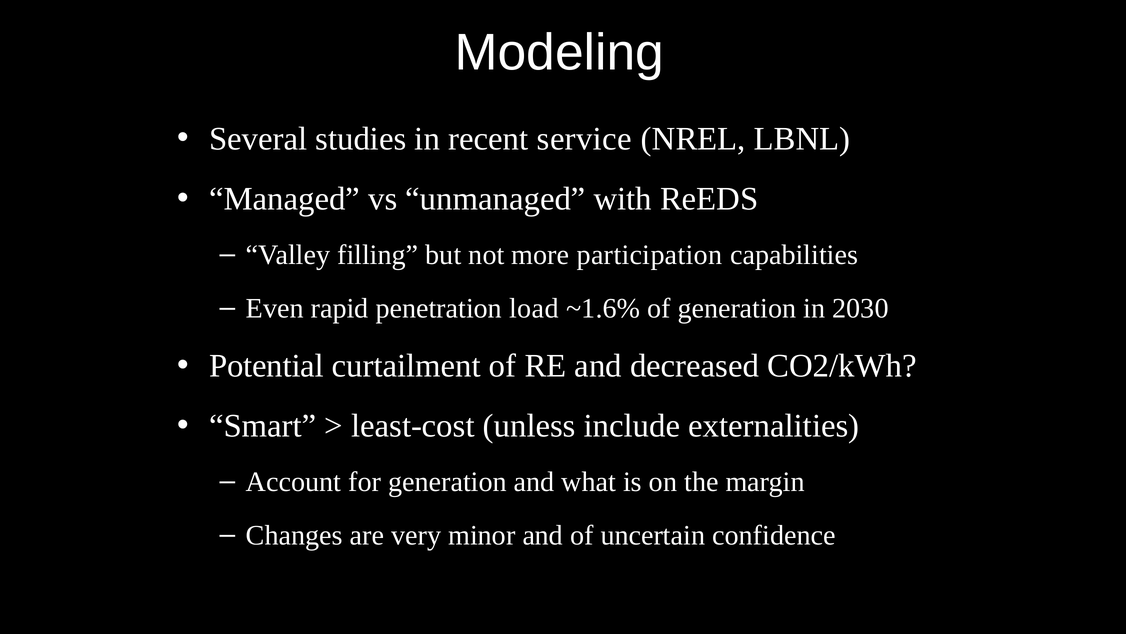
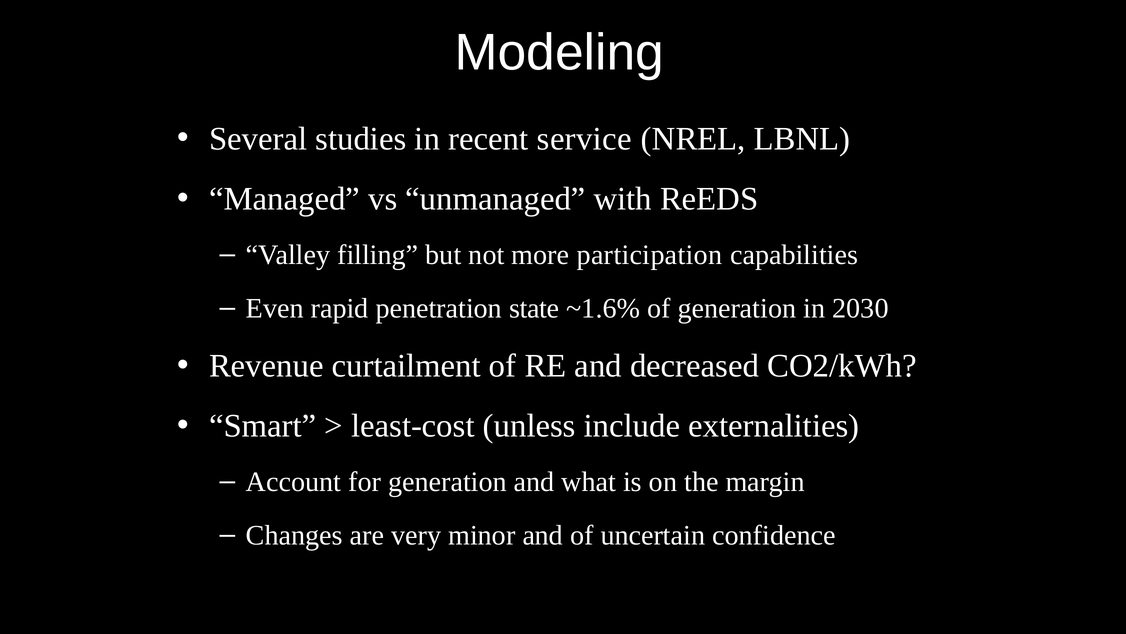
load: load -> state (534, 308)
Potential: Potential -> Revenue (266, 366)
